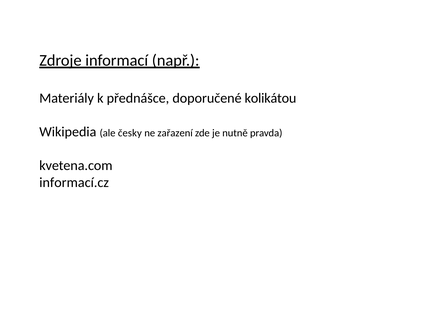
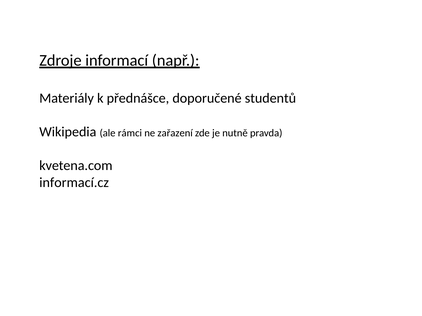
kolikátou: kolikátou -> studentů (270, 98)
česky: česky -> rámci (130, 133)
